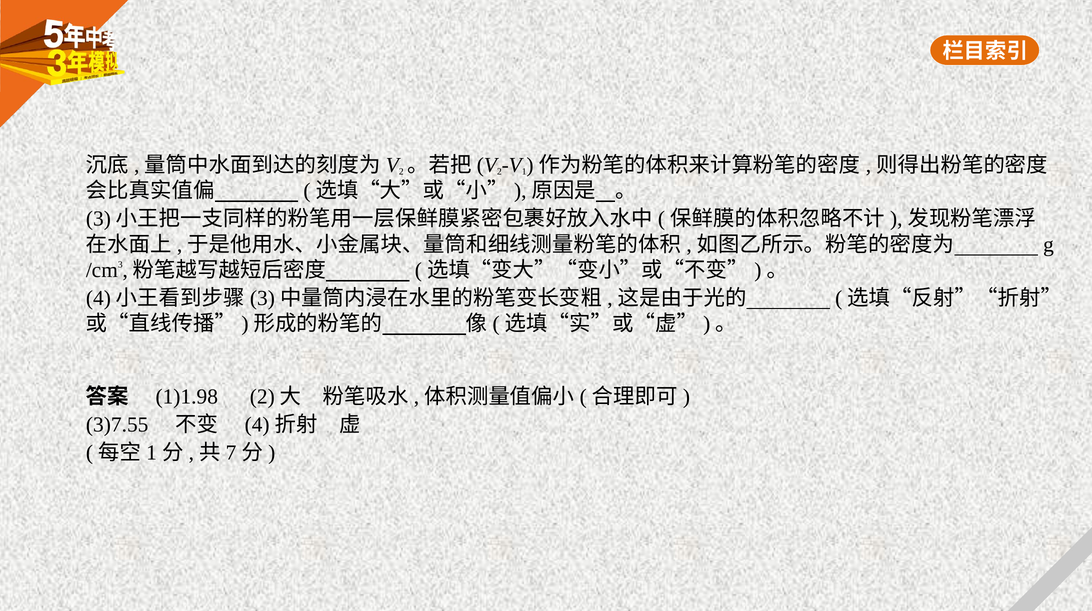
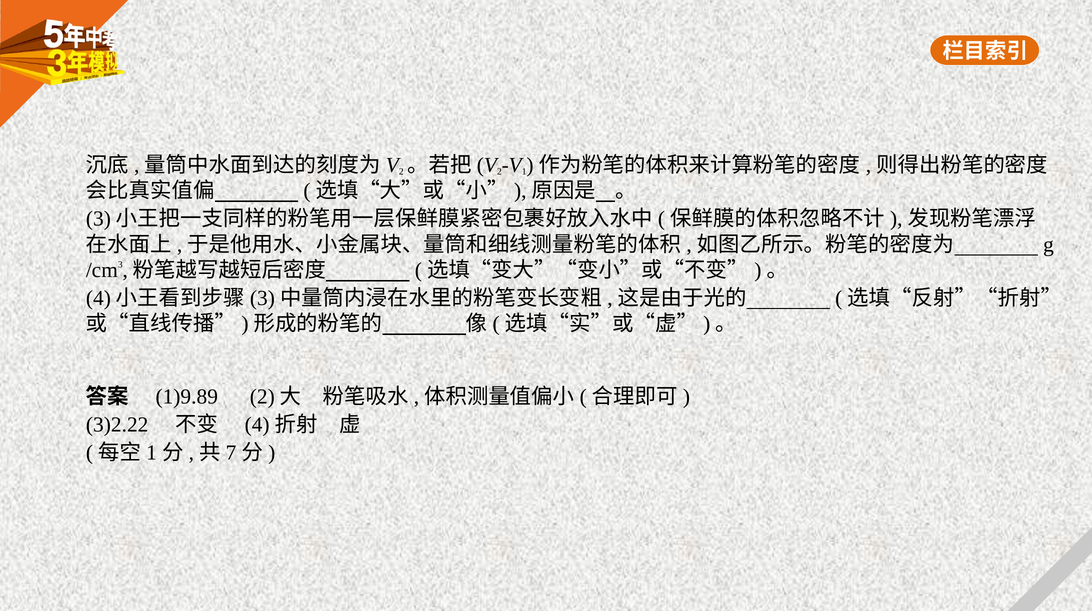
1)1.98: 1)1.98 -> 1)9.89 (187, 396)
3)7.55: 3)7.55 -> 3)2.22 (117, 424)
